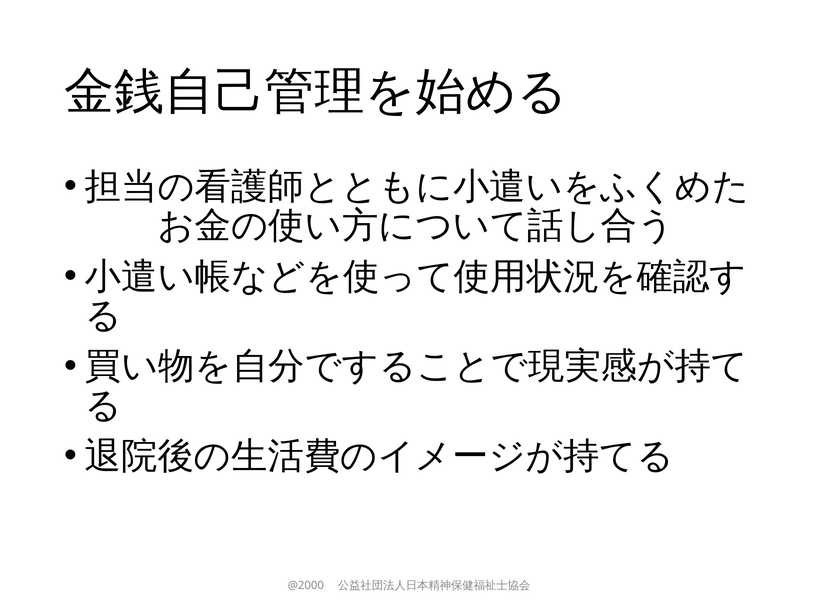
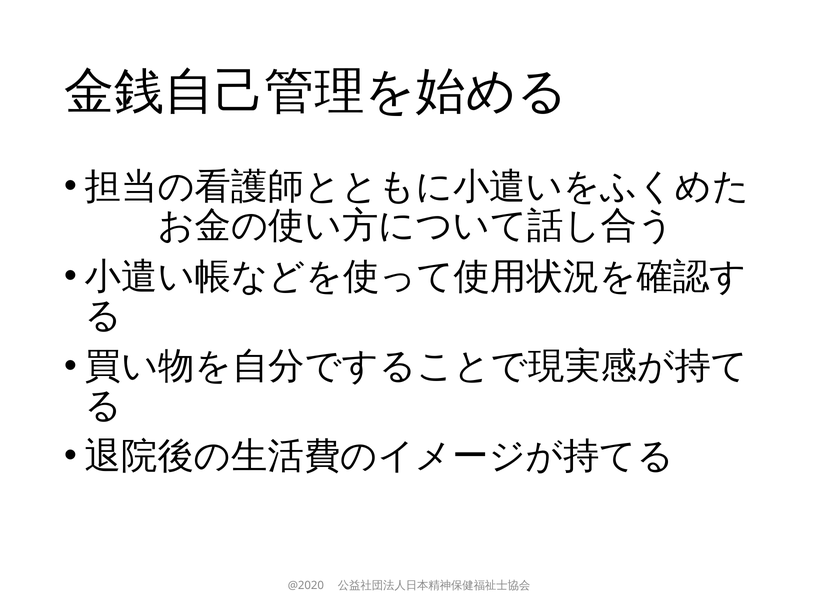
@2000: @2000 -> @2020 (306, 586)
